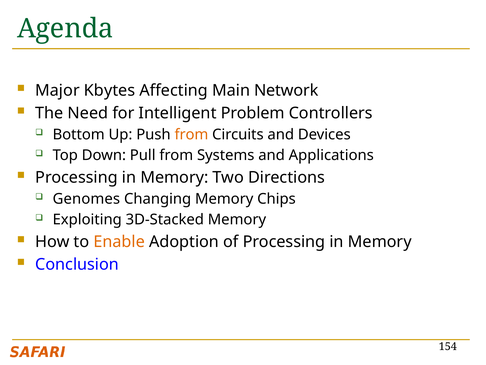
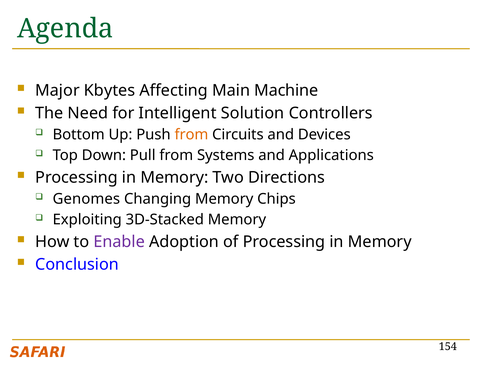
Network: Network -> Machine (286, 90)
Problem: Problem -> Solution (253, 113)
Enable colour: orange -> purple (119, 241)
